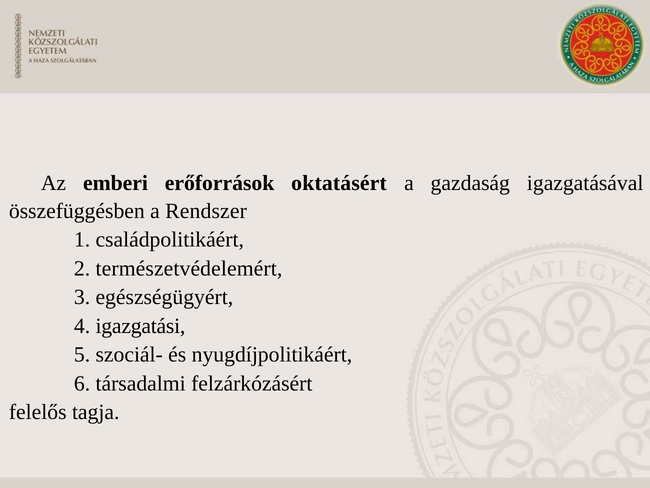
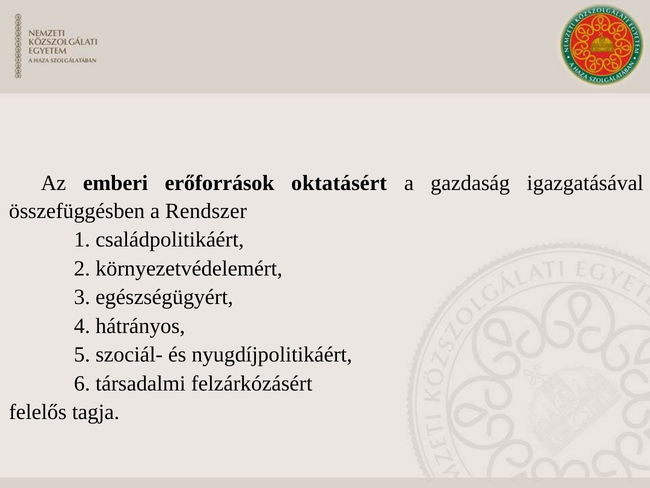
természetvédelemért: természetvédelemért -> környezetvédelemért (189, 268)
igazgatási: igazgatási -> hátrányos (140, 326)
